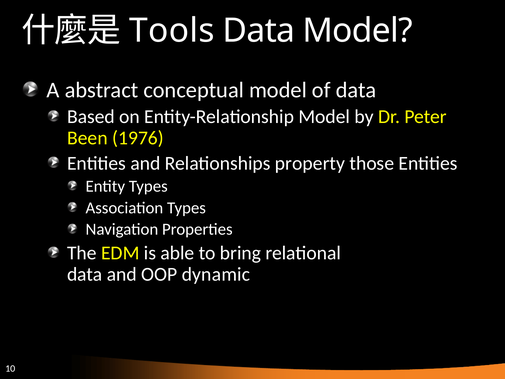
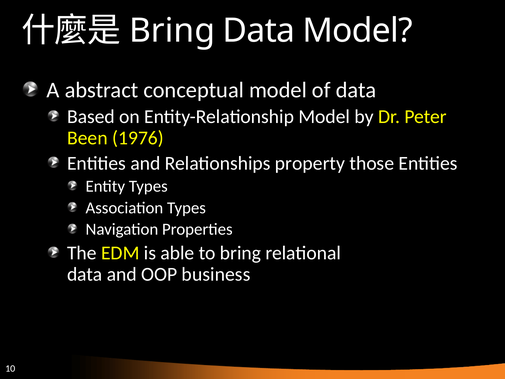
Tools: Tools -> Bring (172, 31)
dynamic: dynamic -> business (216, 274)
